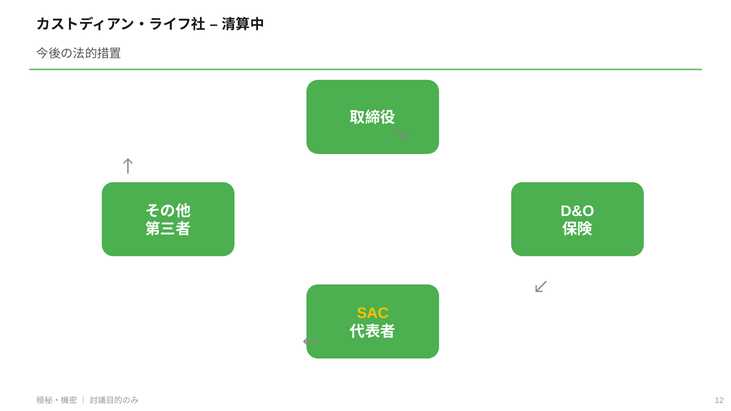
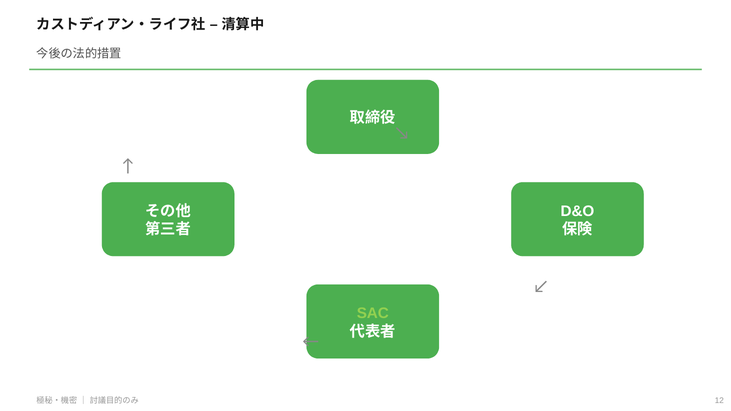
SAC colour: yellow -> light green (373, 314)
